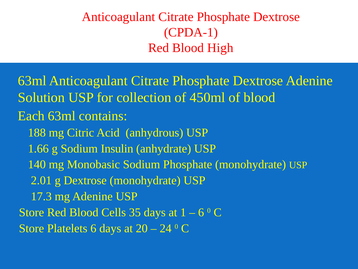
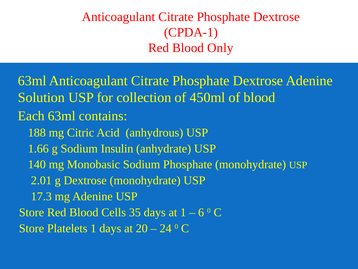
High: High -> Only (220, 48)
Platelets 6: 6 -> 1 (93, 228)
